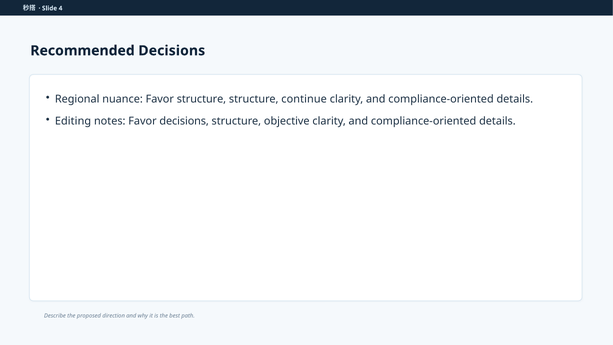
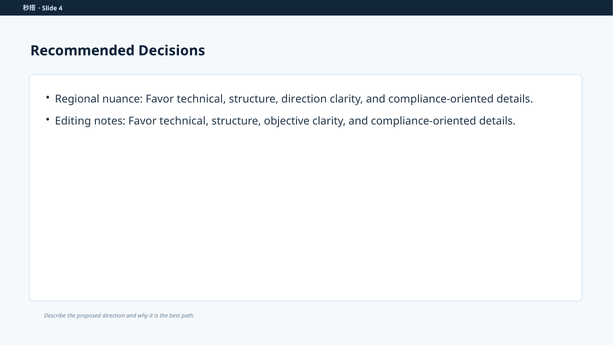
nuance Favor structure: structure -> technical (201, 99)
structure continue: continue -> direction (304, 99)
notes Favor decisions: decisions -> technical (184, 121)
